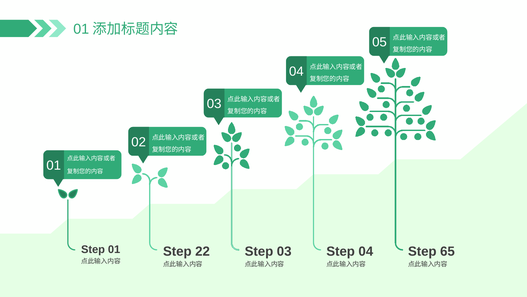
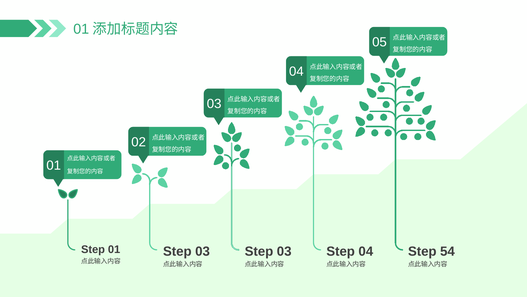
22: 22 -> 03 (203, 251)
65: 65 -> 54 (447, 251)
